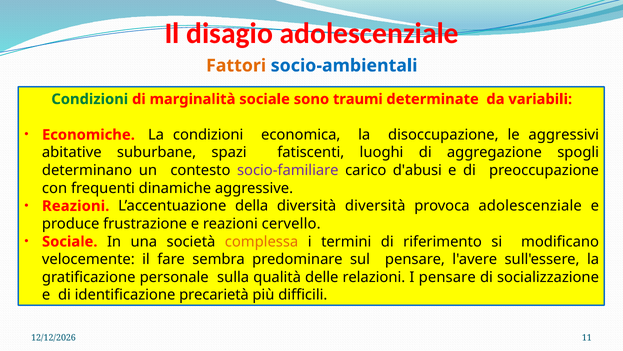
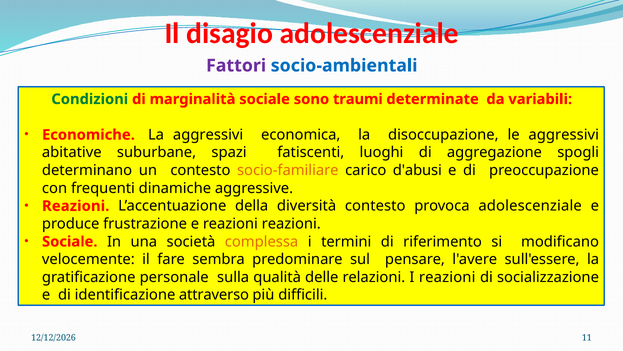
Fattori colour: orange -> purple (236, 66)
La condizioni: condizioni -> aggressivi (208, 135)
socio-familiare colour: purple -> orange (288, 170)
diversità diversità: diversità -> contesto (375, 206)
reazioni cervello: cervello -> reazioni (291, 224)
I pensare: pensare -> reazioni (447, 277)
precarietà: precarietà -> attraverso (214, 295)
